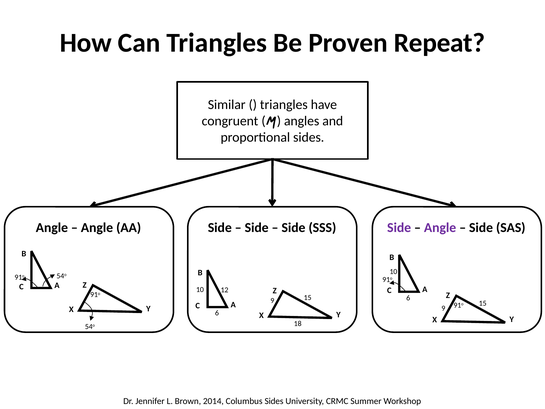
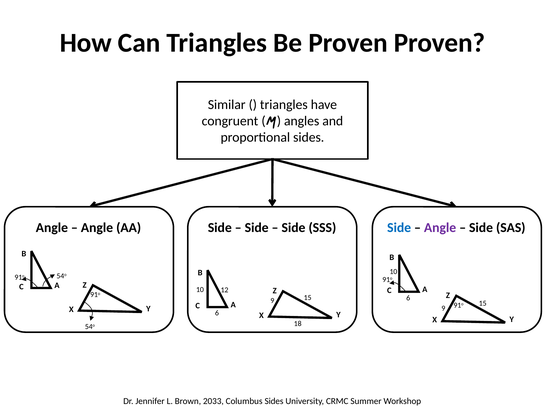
Proven Repeat: Repeat -> Proven (439, 43)
Side colour: purple -> blue (399, 228)
2014: 2014 -> 2033 (213, 401)
